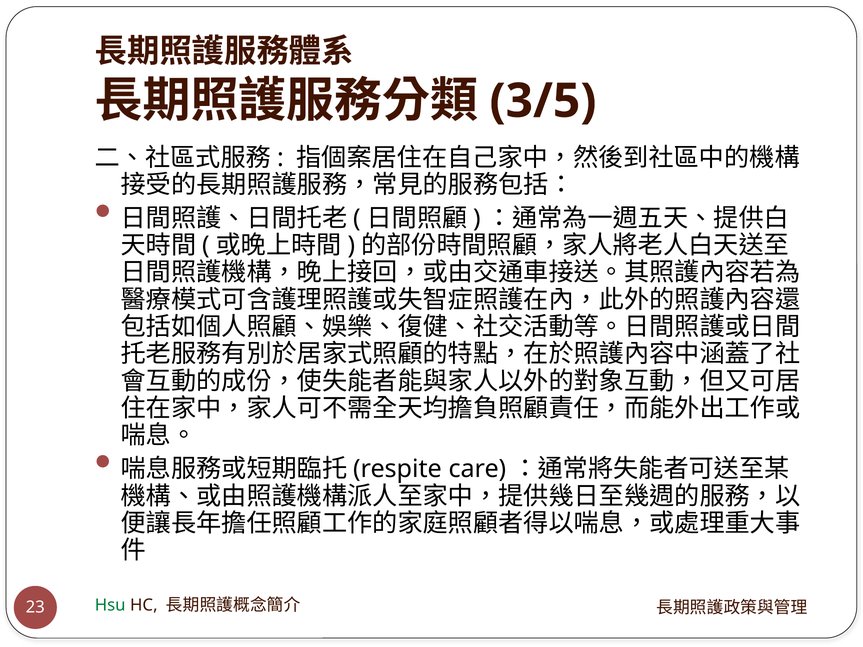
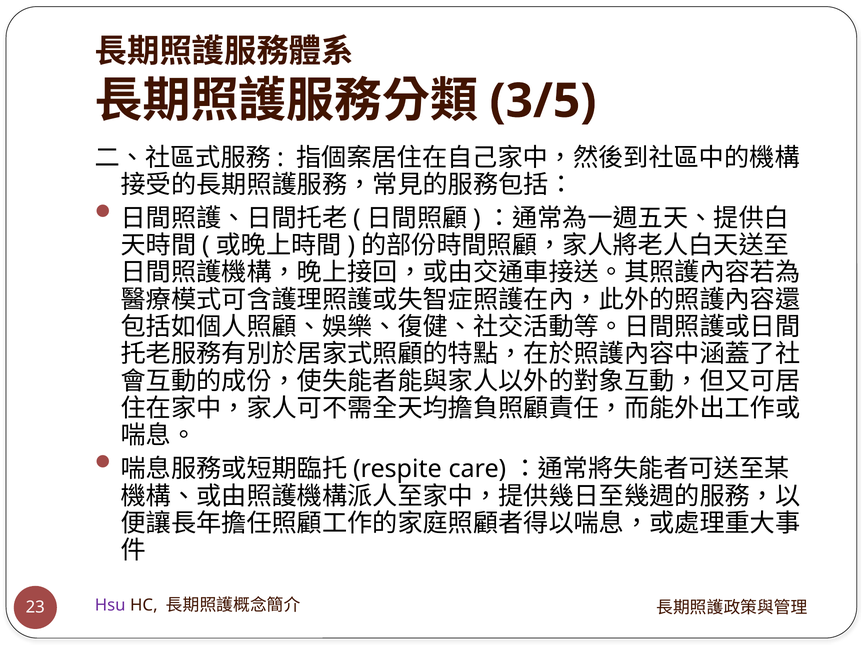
Hsu colour: green -> purple (110, 605)
